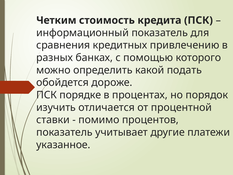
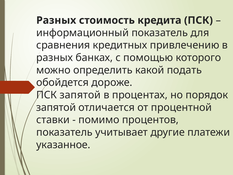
Четким: Четким -> Разных (56, 20)
ПСК порядке: порядке -> запятой (80, 95)
изучить: изучить -> запятой (56, 107)
